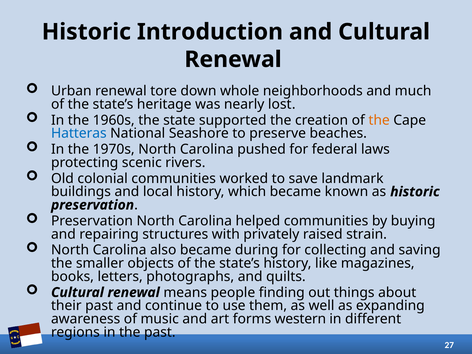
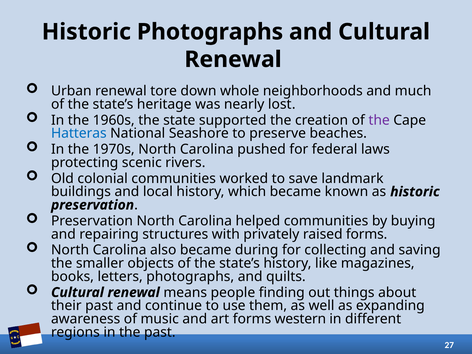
Historic Introduction: Introduction -> Photographs (210, 32)
the colour: orange -> purple (379, 120)
raised strain: strain -> forms (367, 234)
